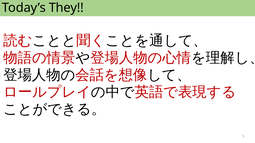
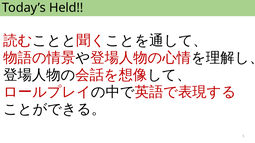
They: They -> Held (66, 8)
